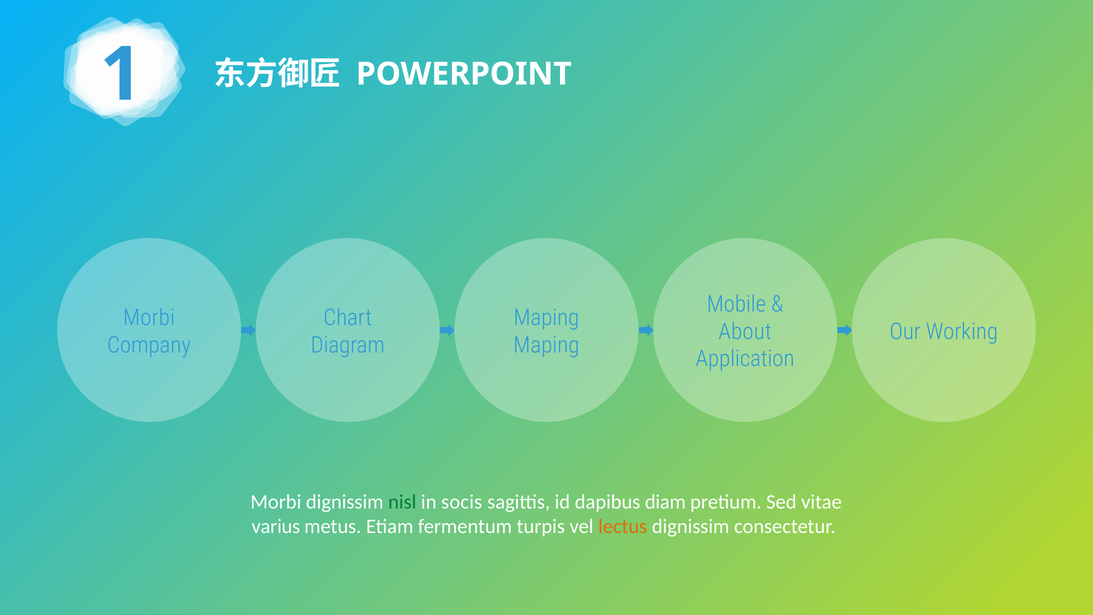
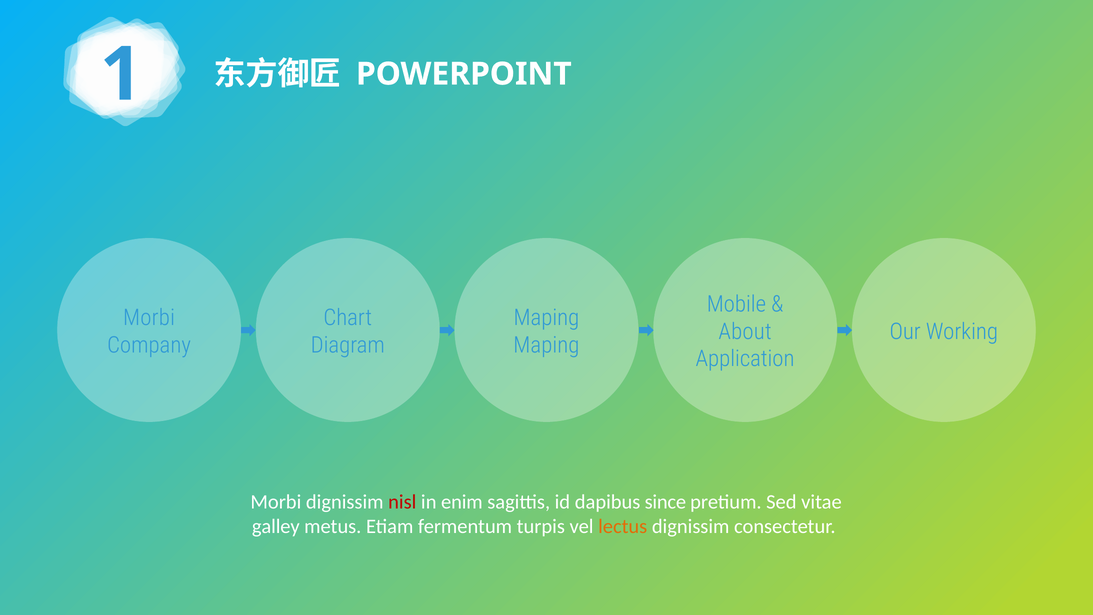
nisl colour: green -> red (402, 502)
socis: socis -> enim (462, 502)
diam: diam -> since (665, 502)
varius: varius -> galley (276, 526)
